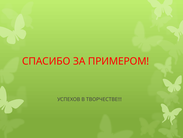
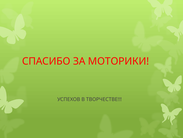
ПРИМЕРОМ: ПРИМЕРОМ -> МОТОРИКИ (119, 61)
